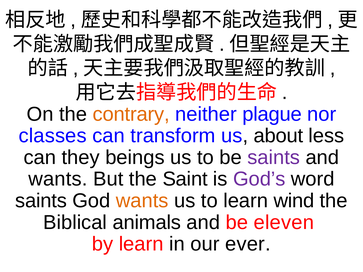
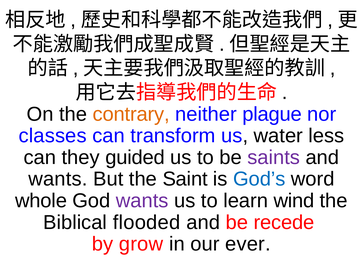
about: about -> water (278, 136)
beings: beings -> guided (135, 158)
God’s colour: purple -> blue (259, 179)
saints: saints -> whole (41, 201)
wants colour: orange -> purple (142, 201)
animals: animals -> flooded (147, 223)
eleven: eleven -> recede (284, 223)
by learn: learn -> grow (141, 244)
